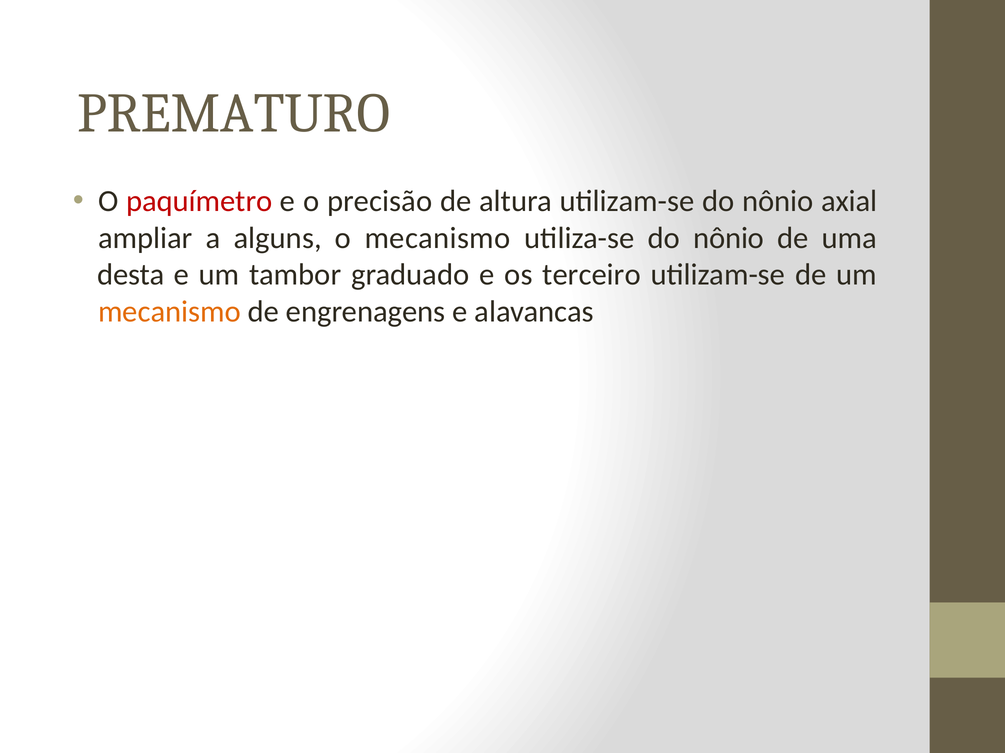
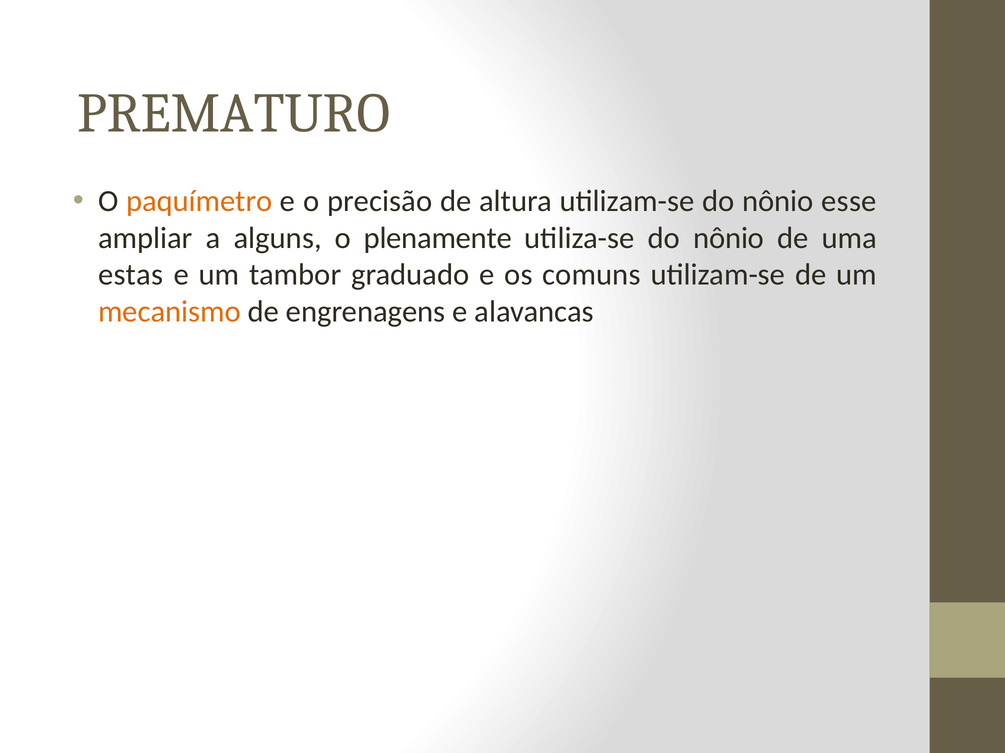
paquímetro colour: red -> orange (199, 201)
axial: axial -> esse (849, 201)
o mecanismo: mecanismo -> plenamente (438, 238)
desta: desta -> estas (131, 275)
terceiro: terceiro -> comuns (592, 275)
